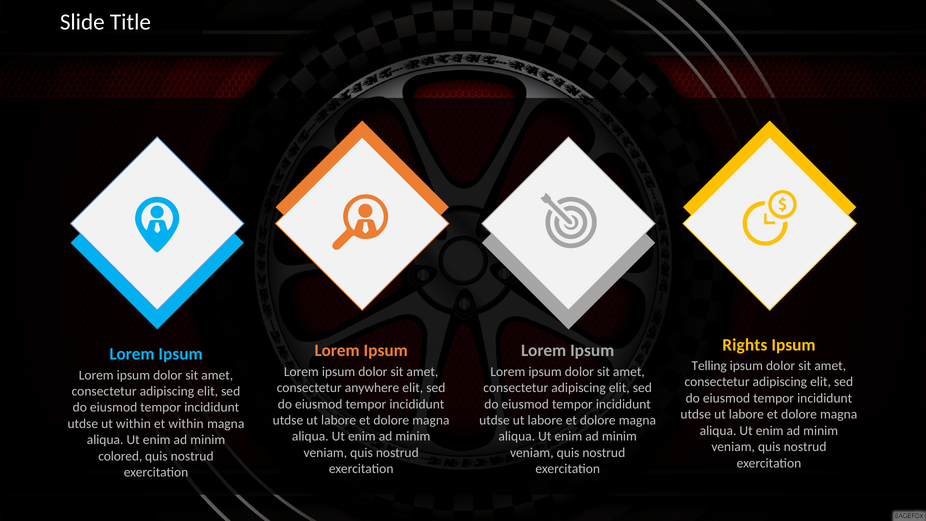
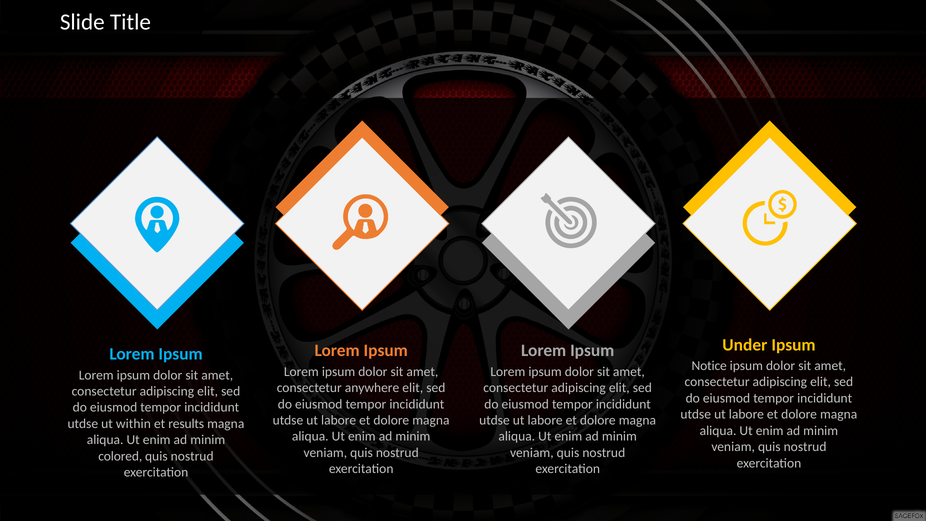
Rights: Rights -> Under (745, 345)
Telling: Telling -> Notice (709, 366)
et within: within -> results (186, 424)
